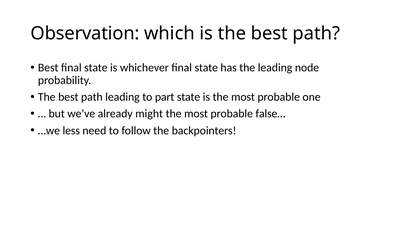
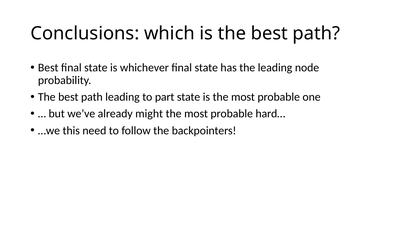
Observation: Observation -> Conclusions (85, 34)
false…: false… -> hard… (270, 114)
less: less -> this (71, 131)
